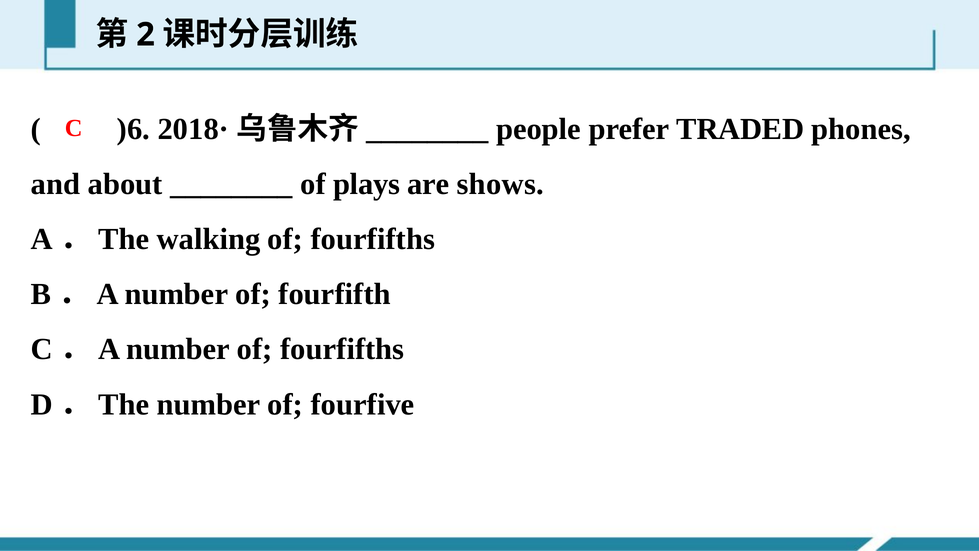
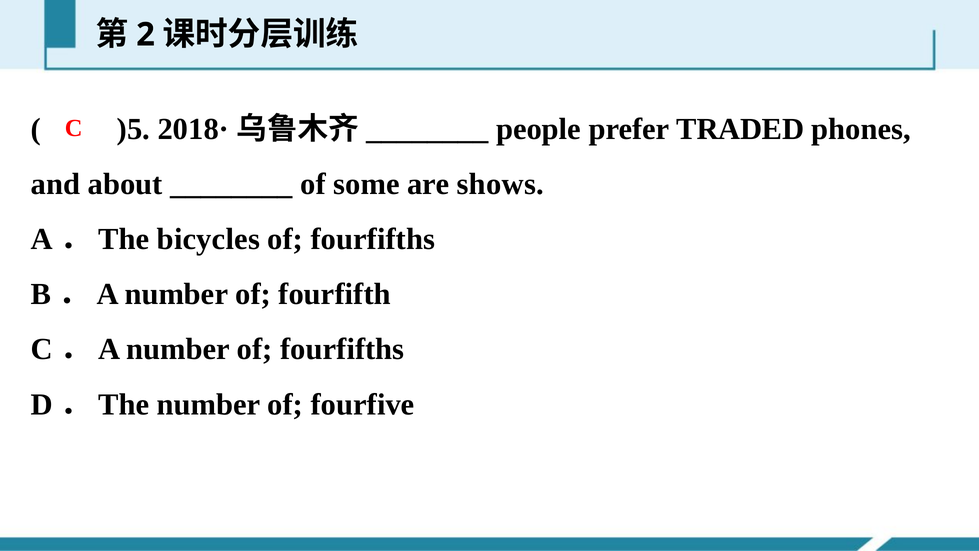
)6: )6 -> )5 (134, 129)
plays: plays -> some (366, 184)
walking: walking -> bicycles (208, 239)
